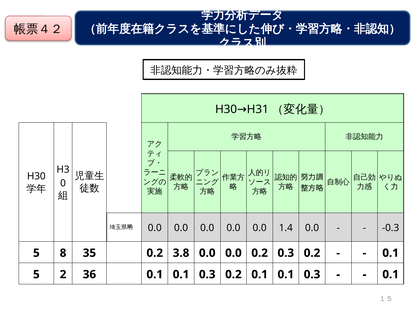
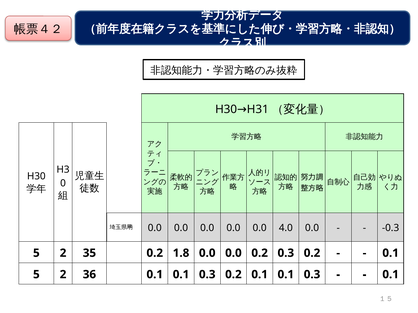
1.4: 1.4 -> 4.0 (286, 228)
8: 8 -> 2 (63, 253)
3.8: 3.8 -> 1.8 (181, 253)
